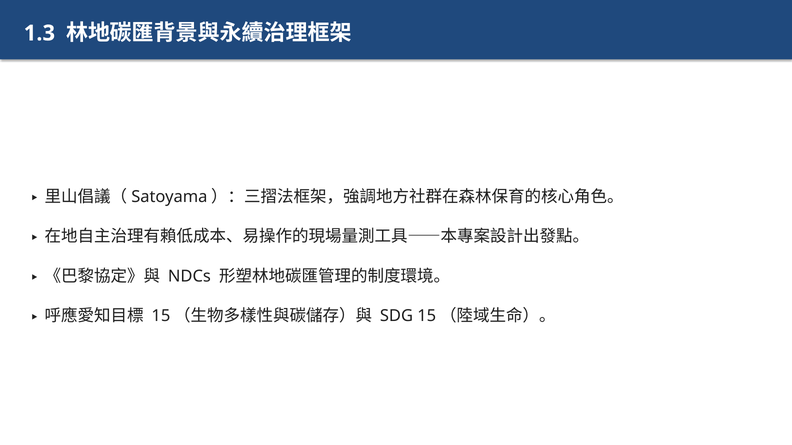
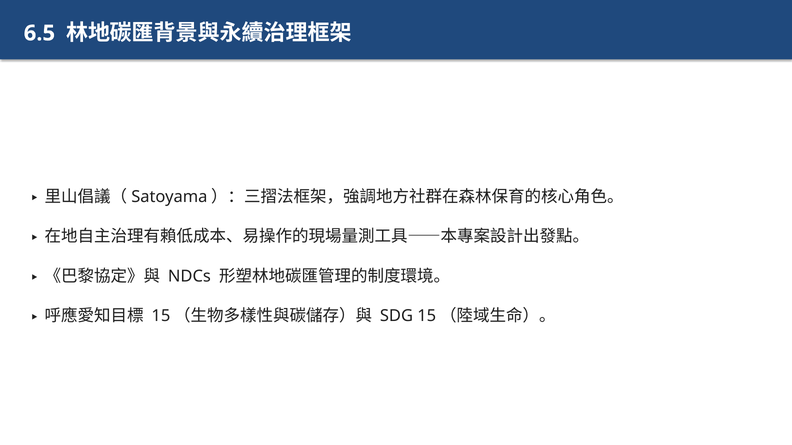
1.3: 1.3 -> 6.5 (39, 33)
